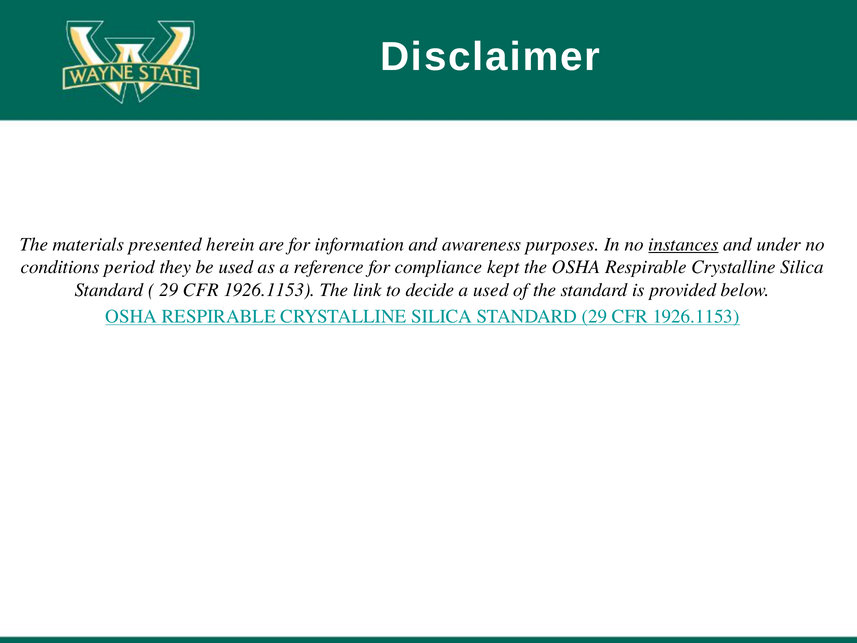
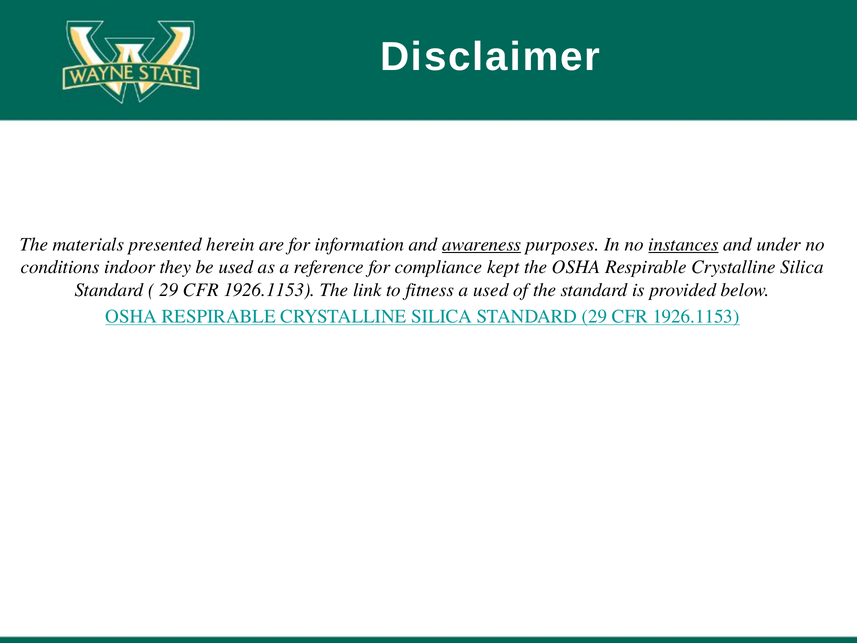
awareness underline: none -> present (482, 244)
period: period -> indoor (130, 267)
decide: decide -> fitness (430, 290)
